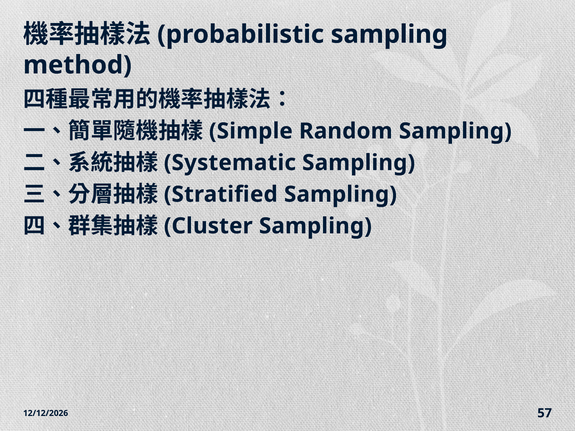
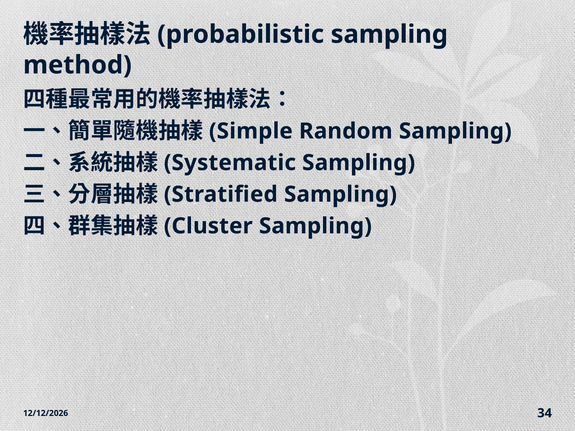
57: 57 -> 34 (545, 413)
